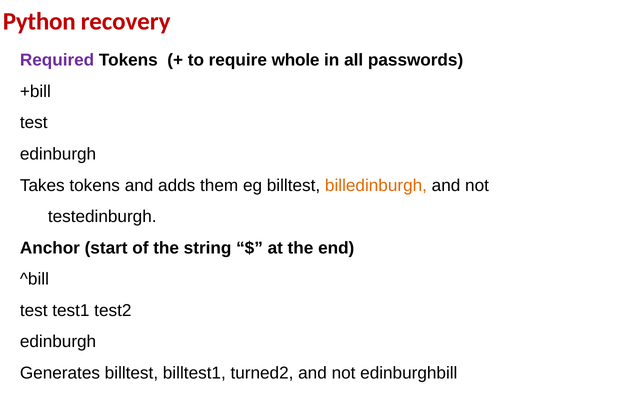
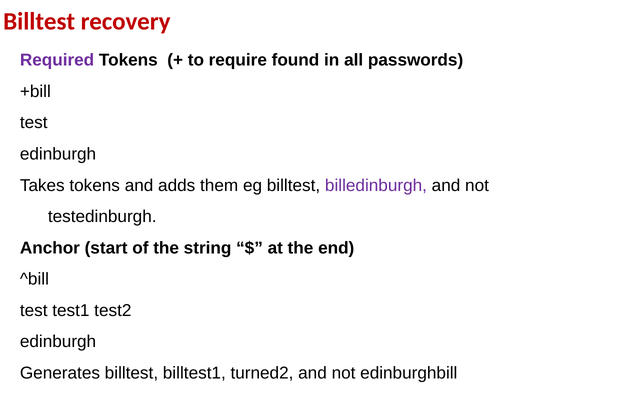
Python: Python -> Billtest (39, 22)
whole: whole -> found (295, 60)
billedinburgh colour: orange -> purple (376, 186)
